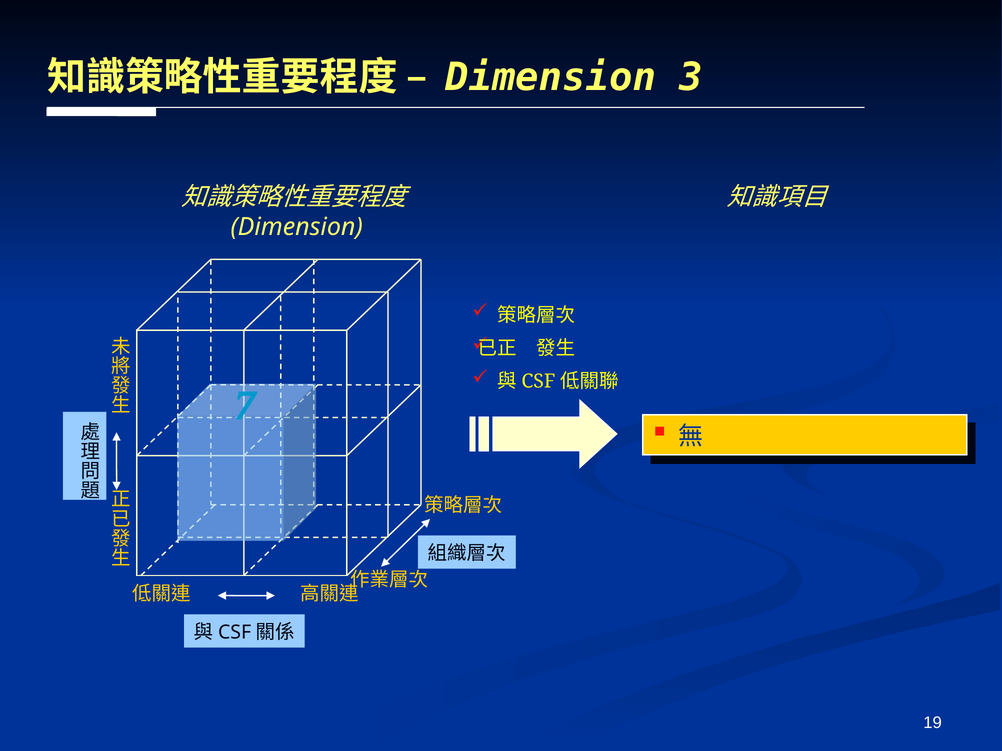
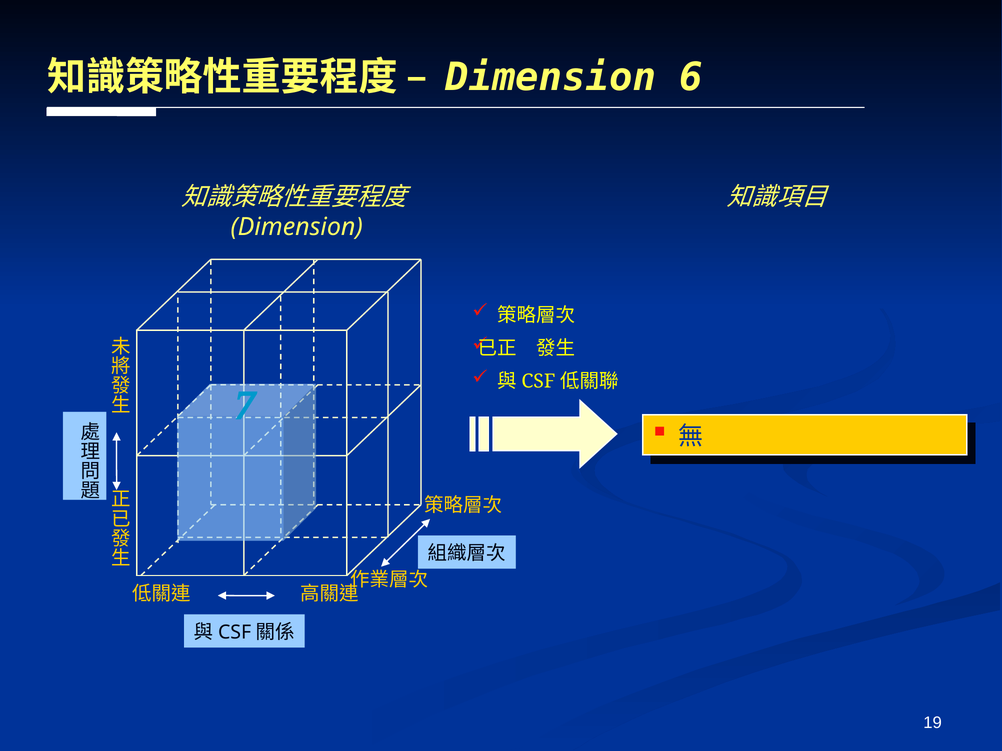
3: 3 -> 6 (691, 78)
